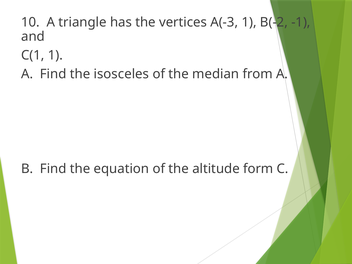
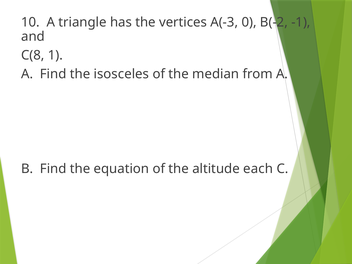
A(-3 1: 1 -> 0 (249, 22)
C(1: C(1 -> C(8 (33, 55)
form: form -> each (258, 169)
